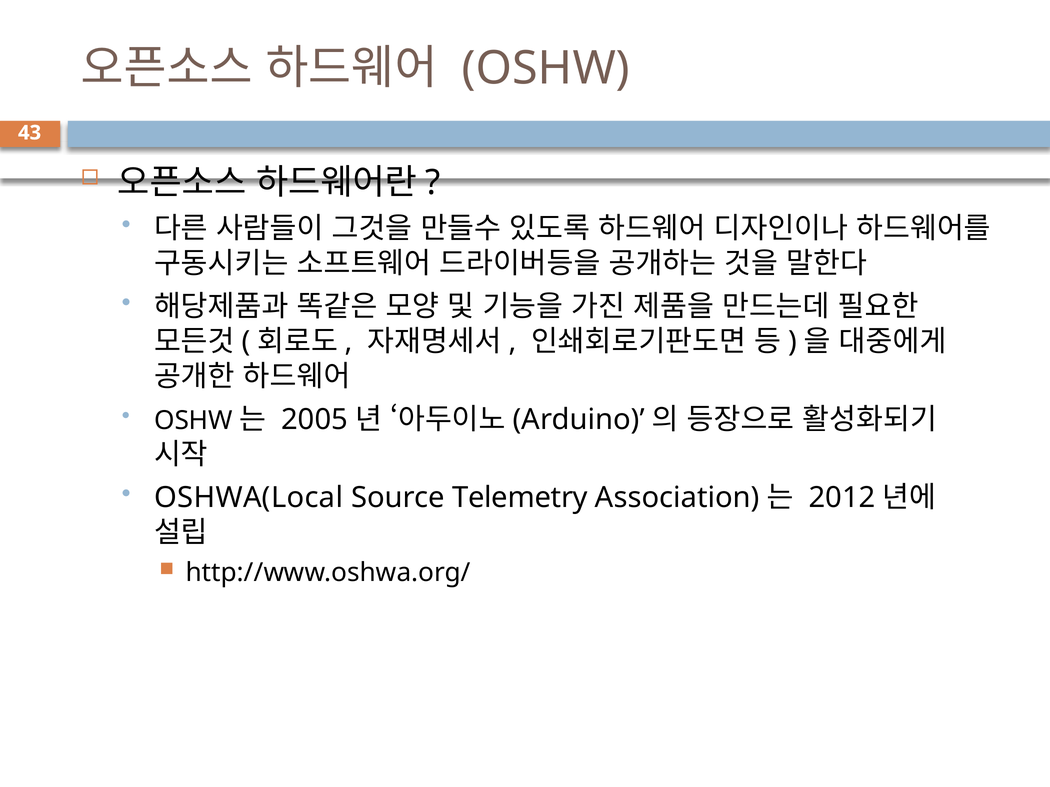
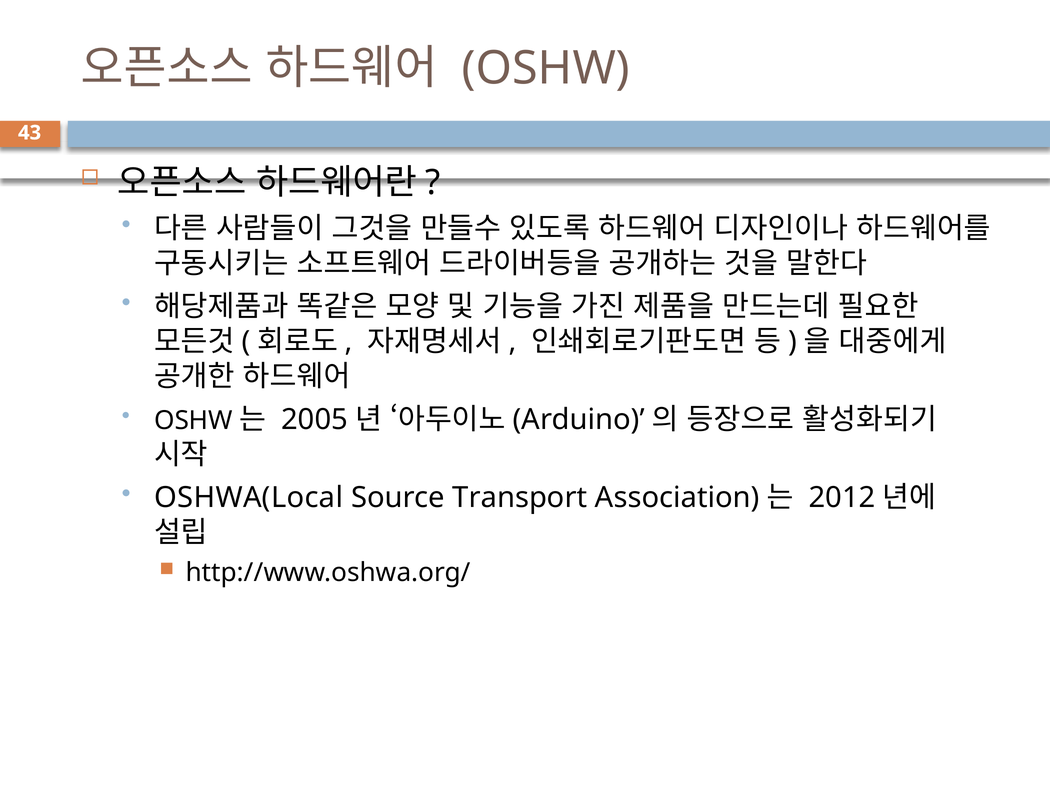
Telemetry: Telemetry -> Transport (520, 498)
